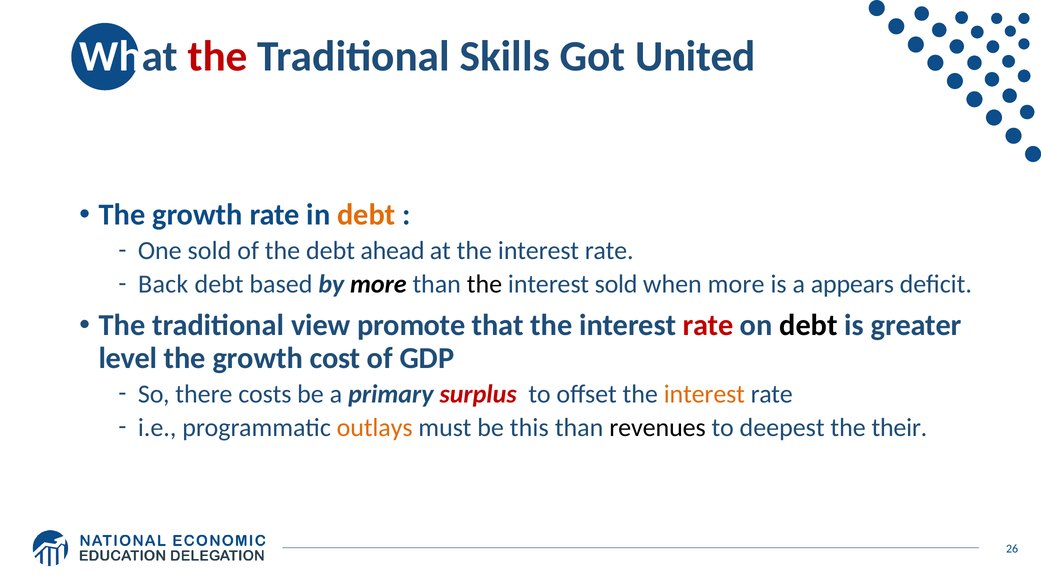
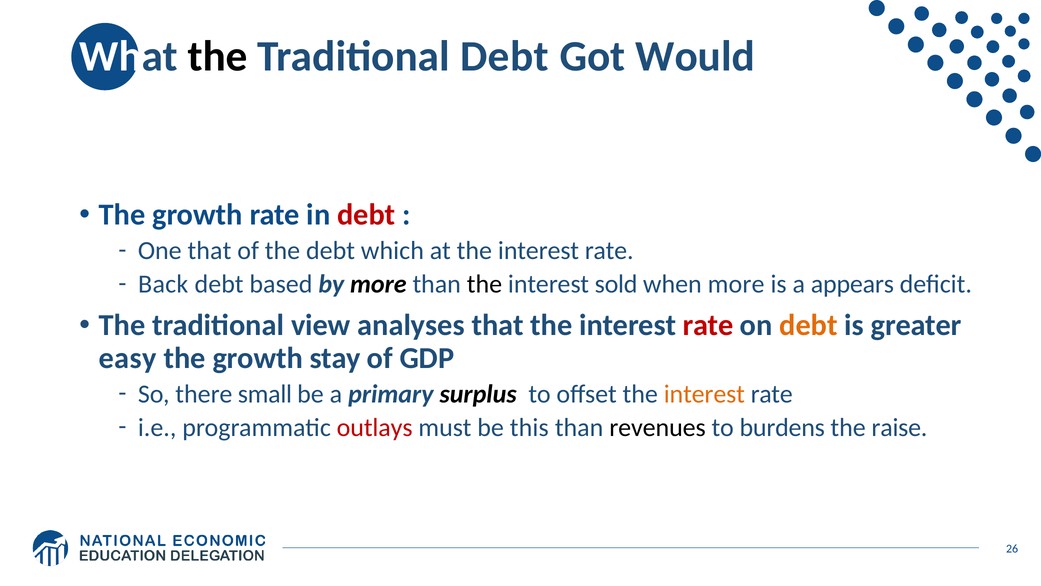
the colour: red -> black (218, 56)
Traditional Skills: Skills -> Debt (505, 56)
United: United -> Would (695, 56)
debt colour: orange -> red (366, 214)
One sold: sold -> that (209, 250)
ahead: ahead -> which (392, 250)
promote: promote -> analyses (411, 325)
debt colour: black -> orange (808, 325)
level: level -> easy (128, 358)
cost: cost -> stay (335, 358)
costs: costs -> small (265, 394)
surplus colour: red -> black (478, 394)
outlays colour: orange -> red (375, 427)
deepest: deepest -> burdens (782, 427)
their: their -> raise (899, 427)
